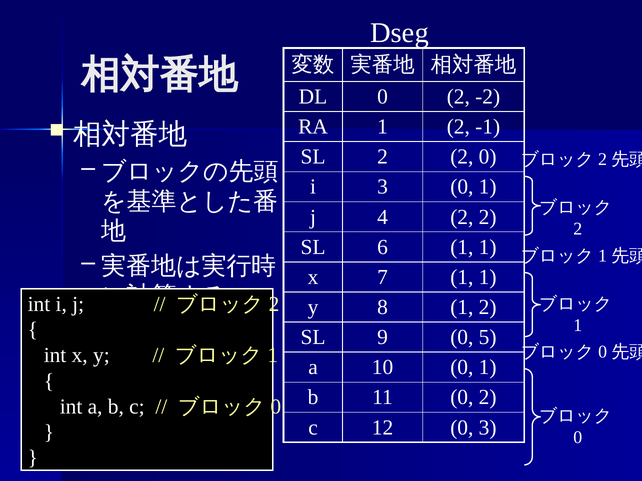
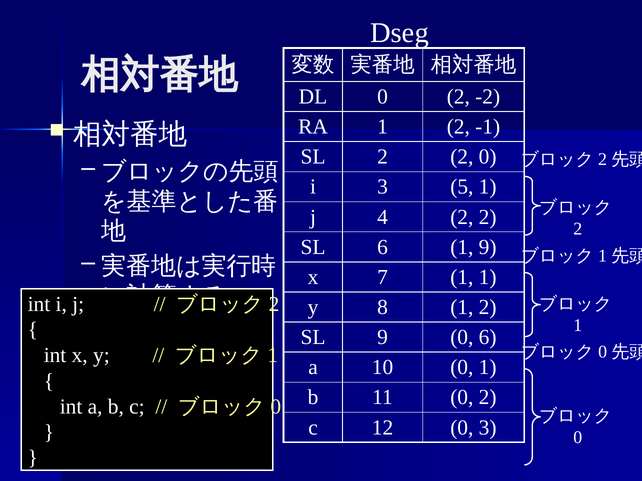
3 0: 0 -> 5 (462, 187)
6 1 1: 1 -> 9 (488, 247)
0 5: 5 -> 6 (488, 338)
